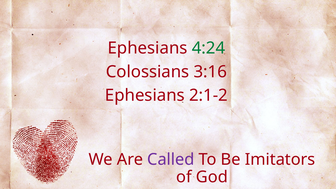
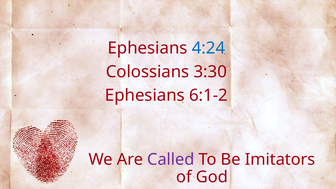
4:24 colour: green -> blue (208, 48)
3:16: 3:16 -> 3:30 (210, 72)
2:1-2: 2:1-2 -> 6:1-2 (208, 95)
